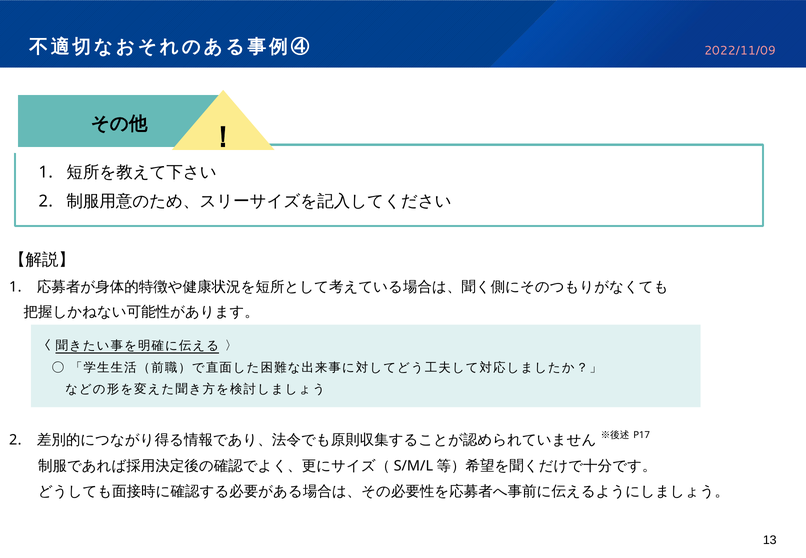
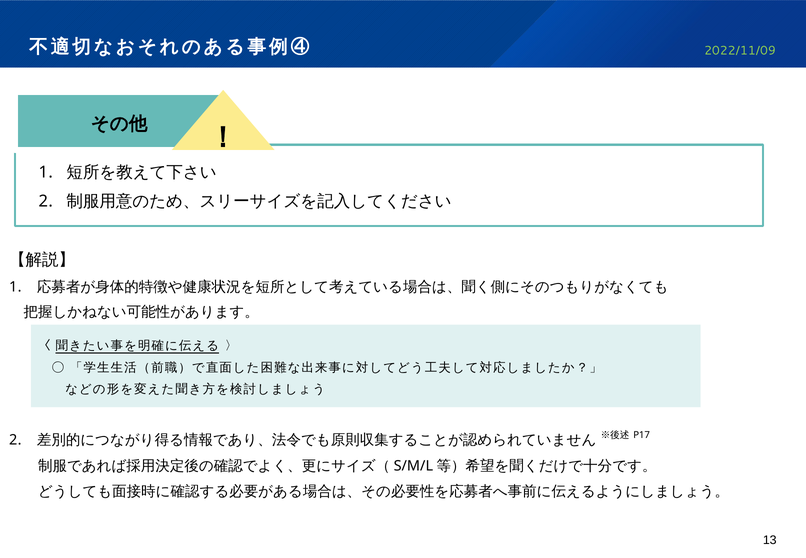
2022/11/09 colour: pink -> light green (740, 50)
